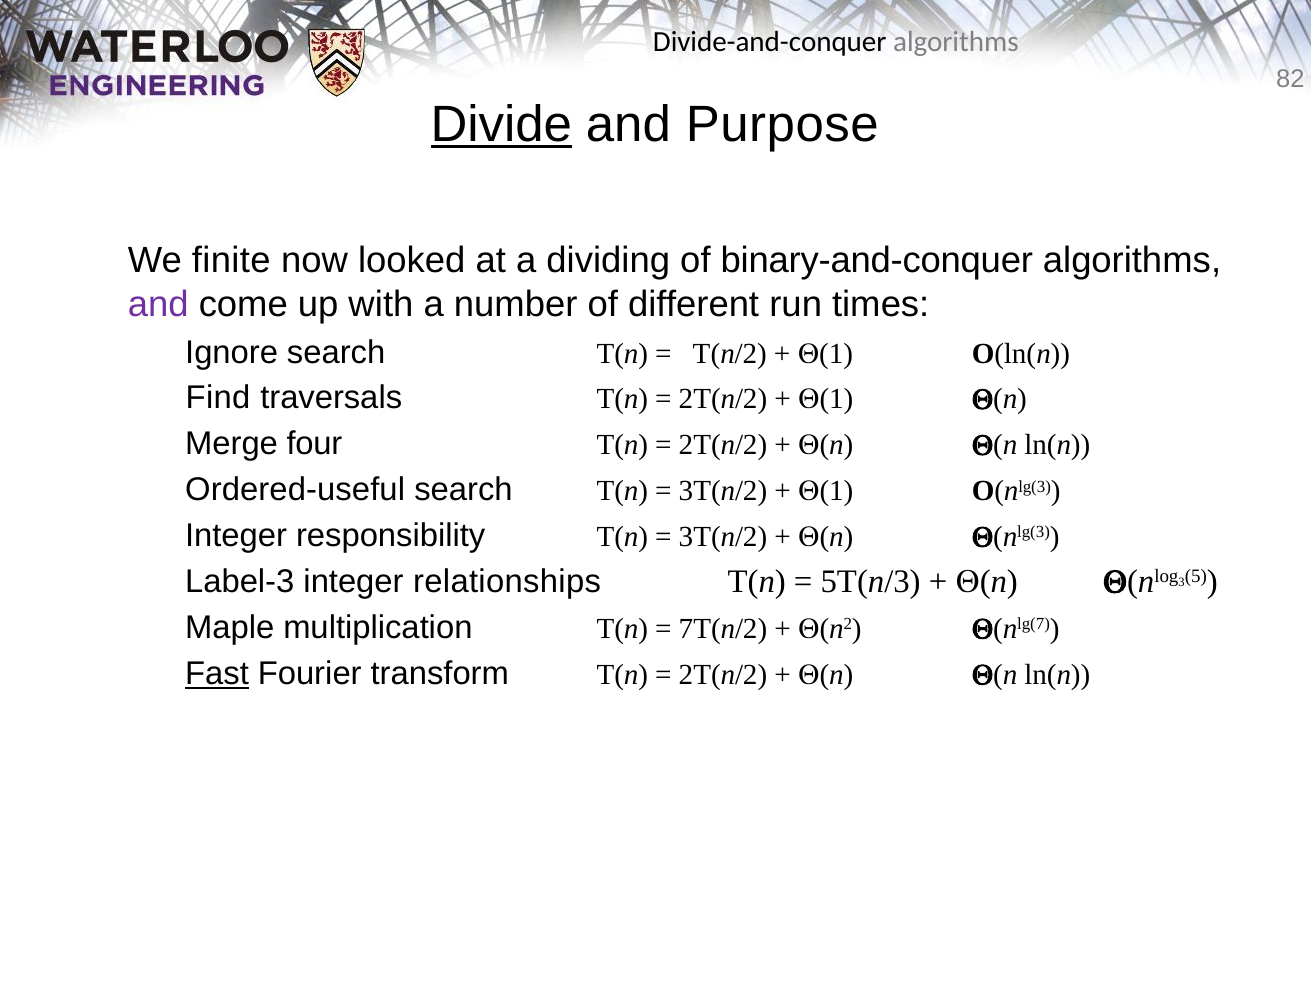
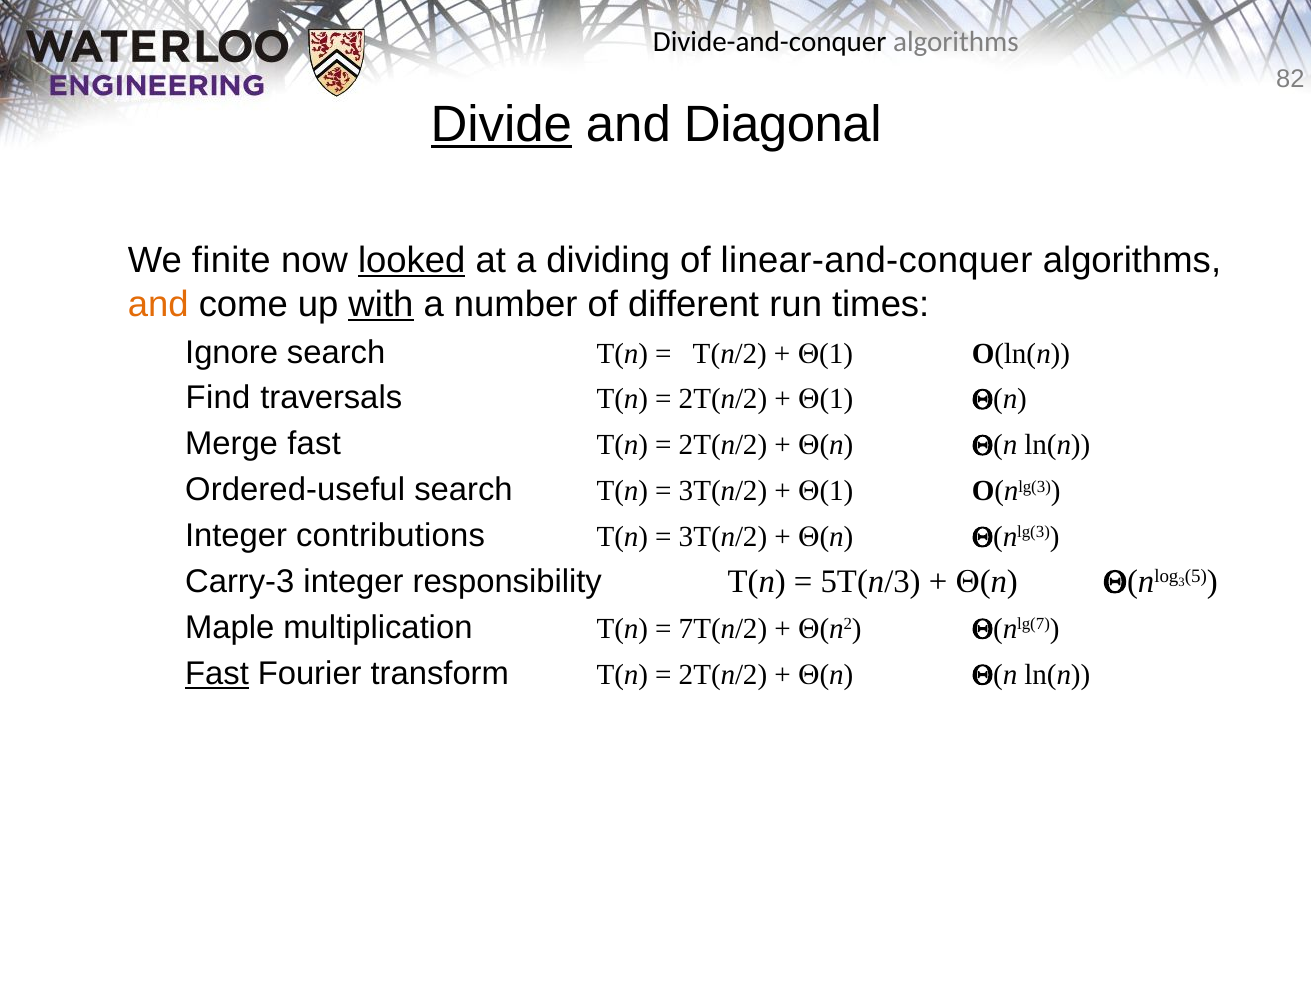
Purpose: Purpose -> Diagonal (783, 125)
looked underline: none -> present (412, 260)
binary-and-conquer: binary-and-conquer -> linear-and-conquer (877, 260)
and colour: purple -> orange (158, 304)
with underline: none -> present (381, 304)
Merge four: four -> fast (314, 444)
responsibility: responsibility -> contributions (391, 535)
Label-3: Label-3 -> Carry-3 (240, 581)
relationships: relationships -> responsibility (507, 581)
